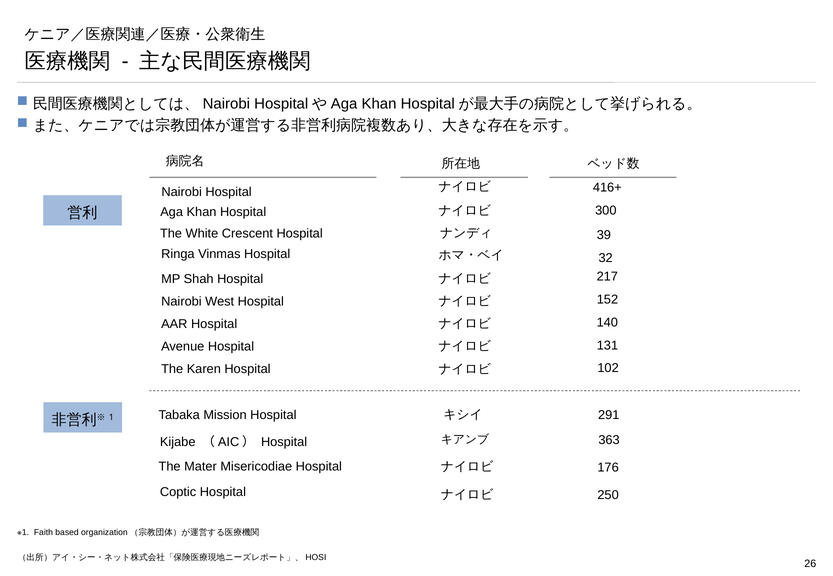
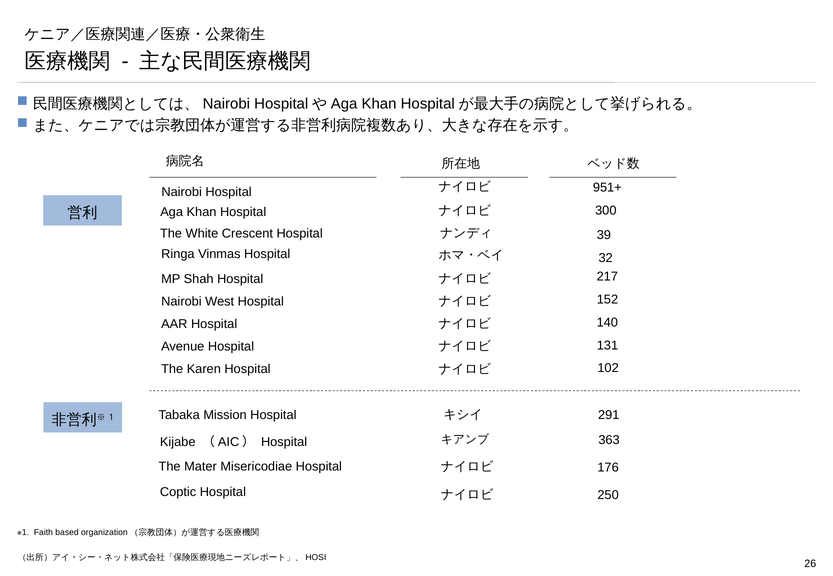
416+: 416+ -> 951+ (607, 188)
